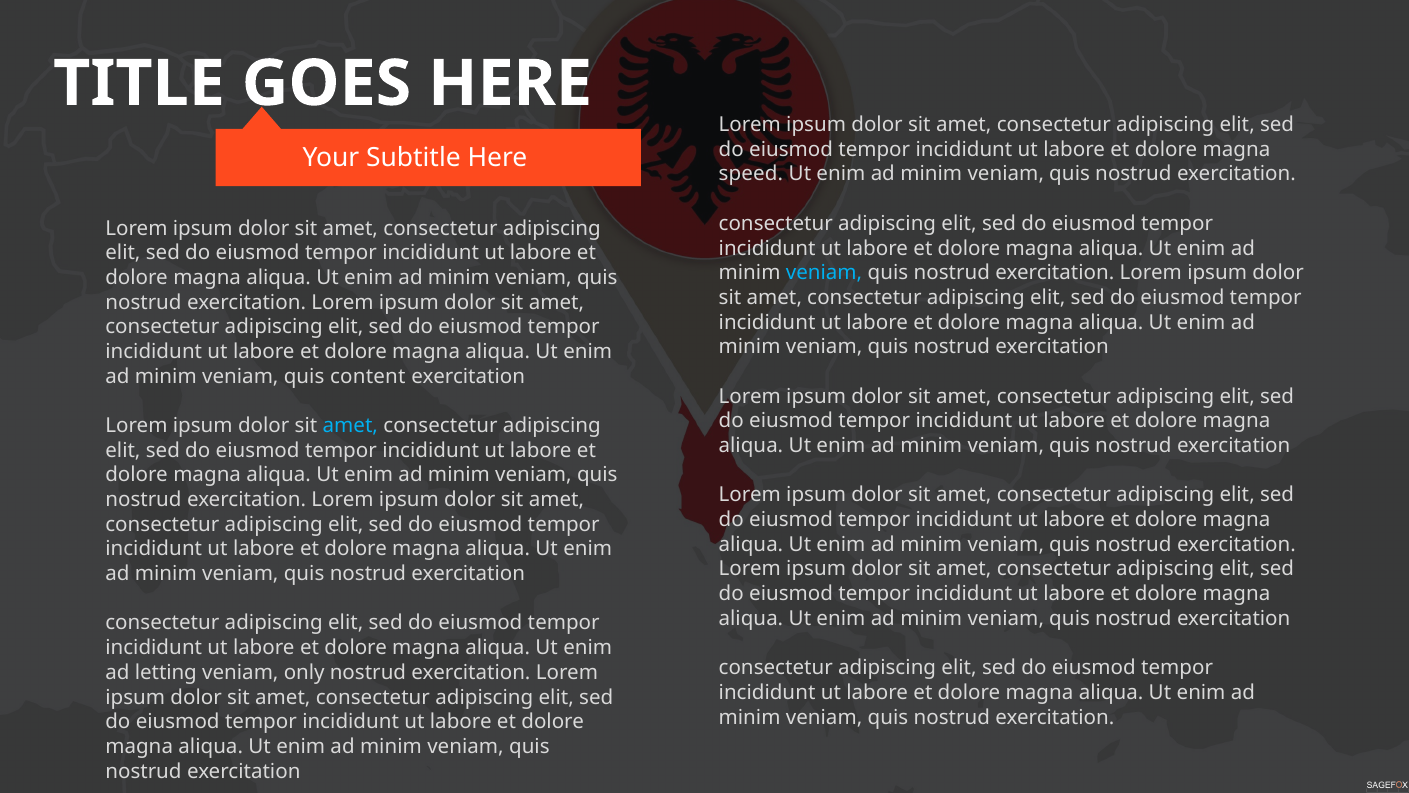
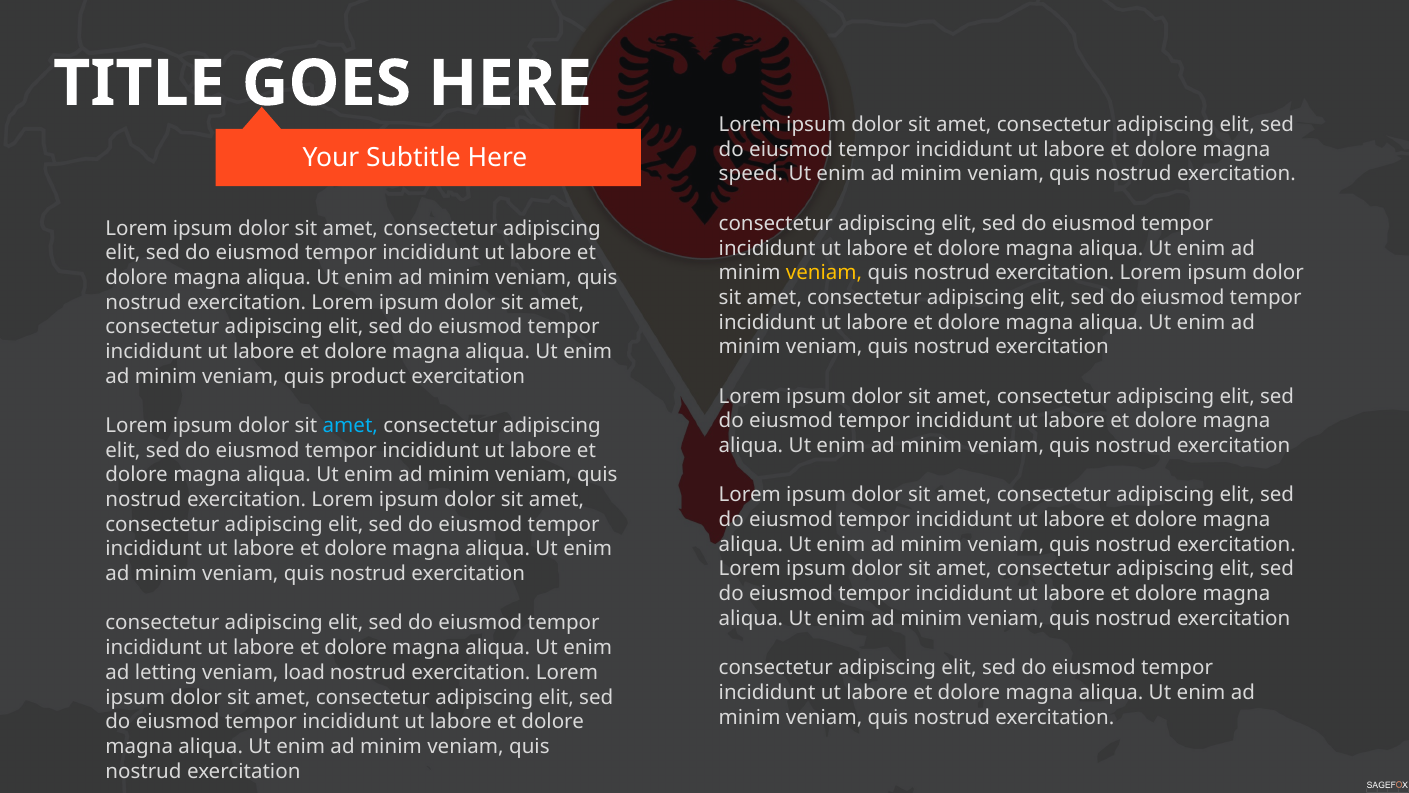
veniam colour: light blue -> yellow (824, 273)
content: content -> product (368, 376)
only: only -> load (304, 672)
